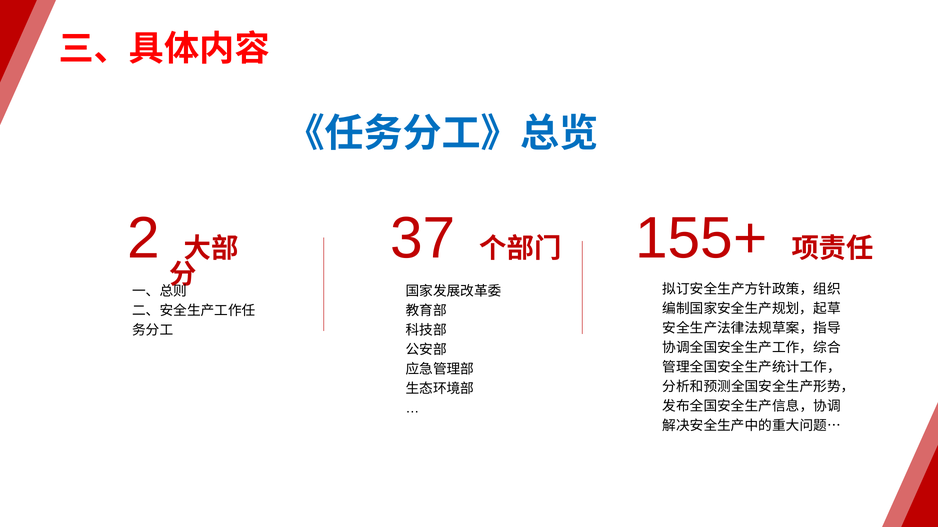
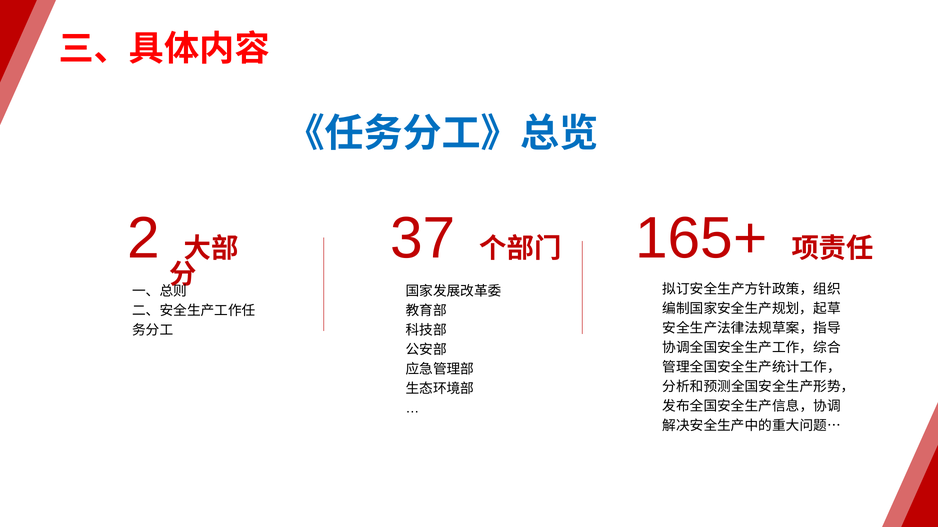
155+: 155+ -> 165+ (701, 239)
